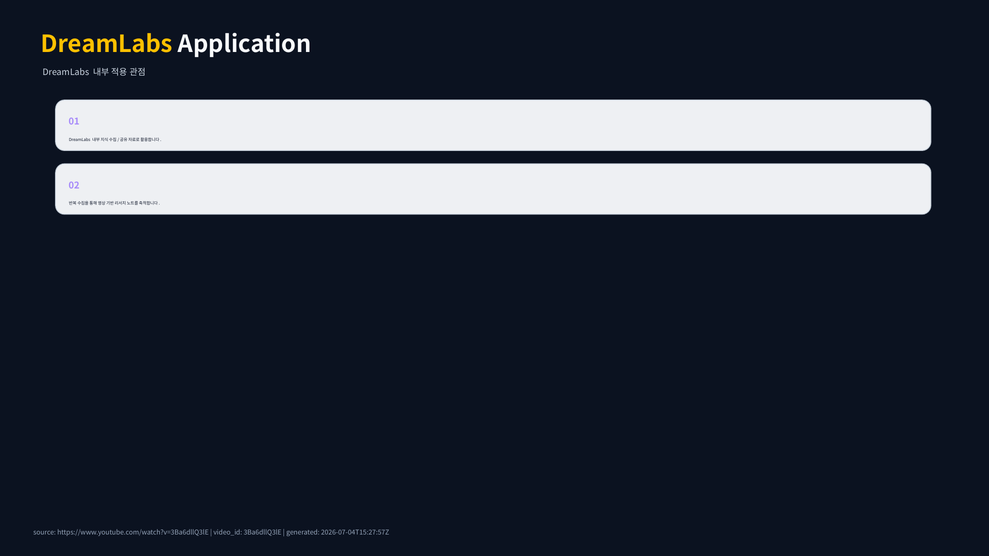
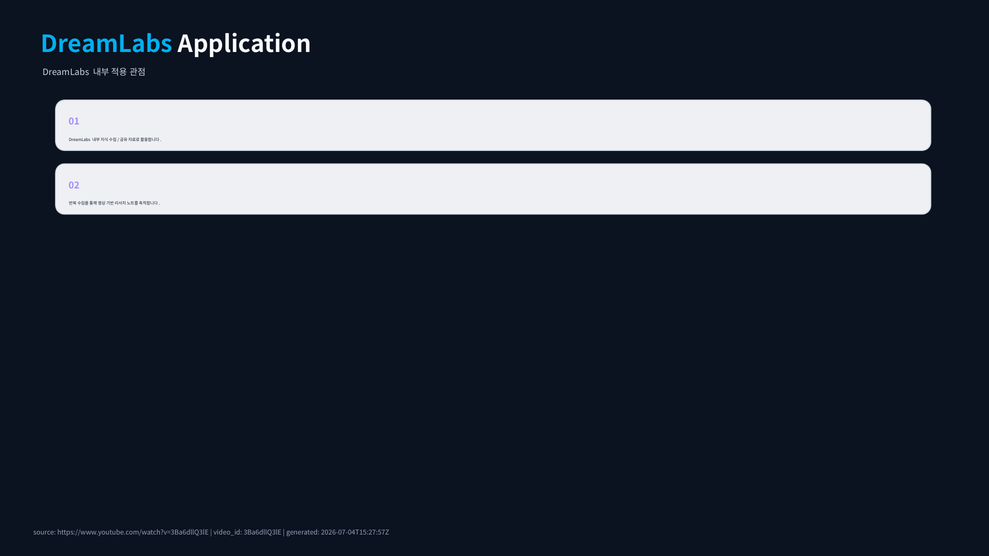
DreamLabs colour: yellow -> light blue (107, 44)
